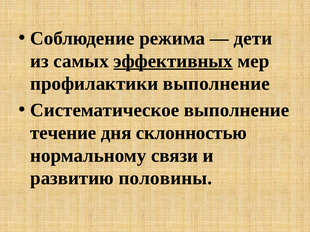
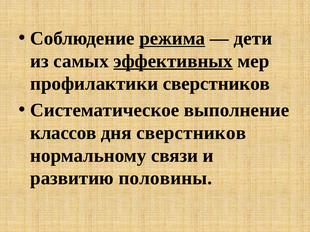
режима underline: none -> present (172, 38)
профилактики выполнение: выполнение -> сверстников (216, 84)
течение: течение -> классов (63, 133)
дня склонностью: склонностью -> сверстников (191, 133)
